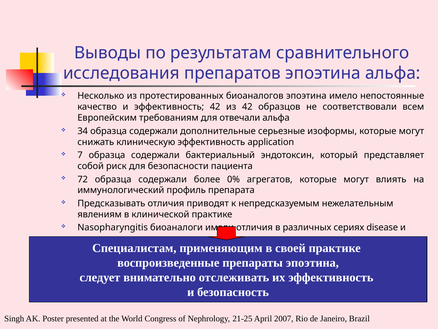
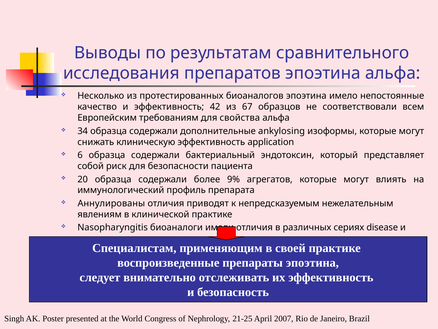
из 42: 42 -> 67 (247, 107)
отвечали: отвечали -> свойства (240, 118)
серьезные: серьезные -> ankylosing (282, 131)
7: 7 -> 6 (80, 155)
72: 72 -> 20 (83, 179)
0%: 0% -> 9% (233, 179)
Предсказывать: Предсказывать -> Аннулированы (111, 203)
